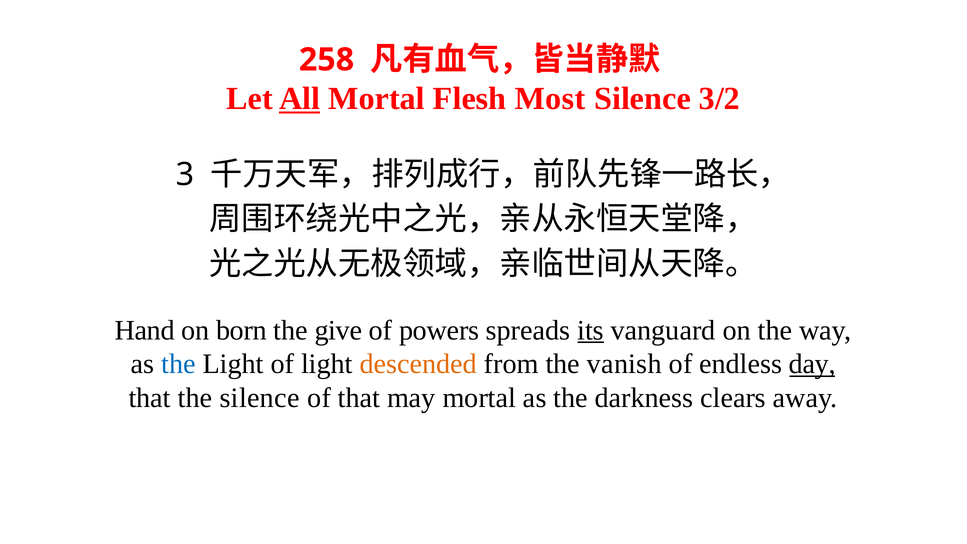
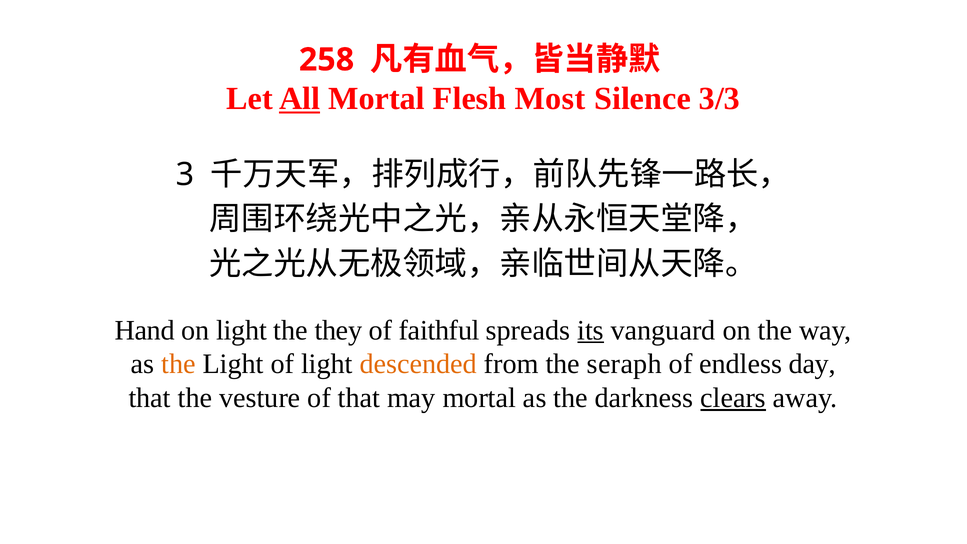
3/2: 3/2 -> 3/3 (720, 98)
on born: born -> light (242, 330)
give: give -> they (338, 330)
powers: powers -> faithful (439, 330)
the colour: blue -> orange (179, 364)
vanish: vanish -> seraph (624, 364)
day underline: present -> none (812, 364)
the silence: silence -> vesture (260, 398)
clears underline: none -> present (733, 398)
